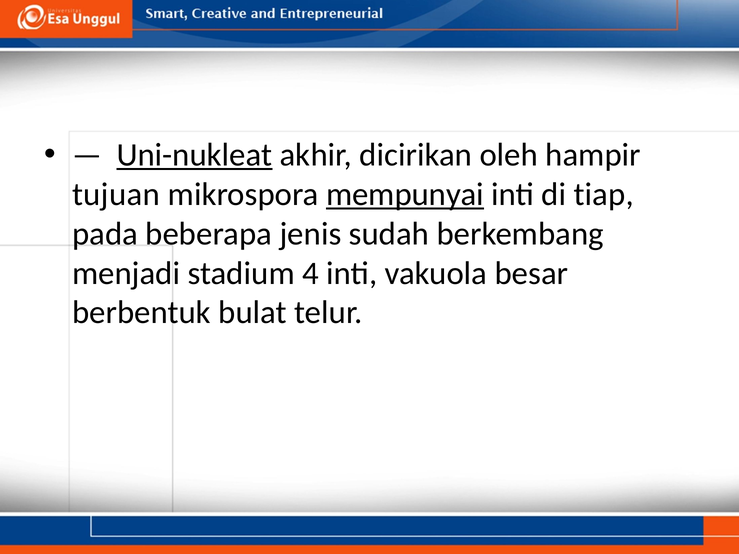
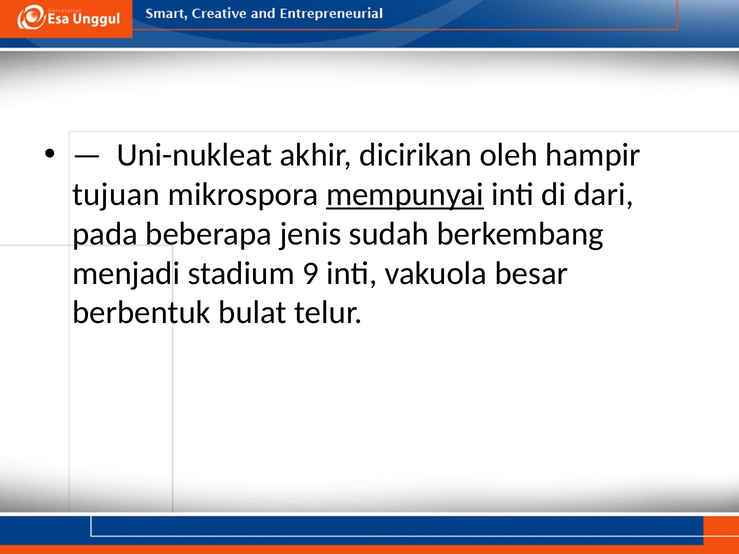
Uni-nukleat underline: present -> none (195, 155)
tiap: tiap -> dari (604, 194)
4: 4 -> 9 (311, 273)
